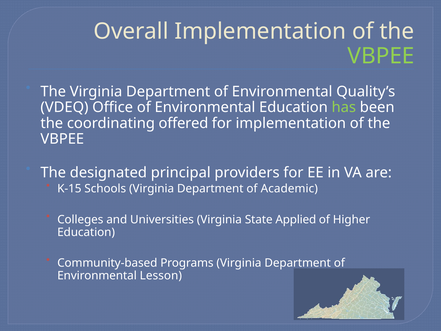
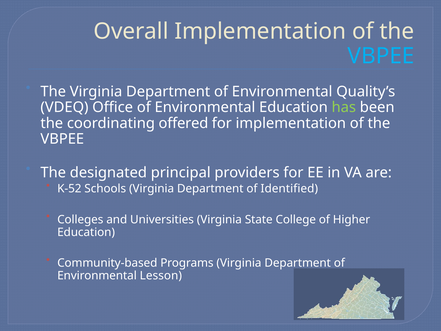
VBPEE colour: light green -> light blue (381, 56)
K-15: K-15 -> K-52 (69, 189)
Academic: Academic -> Identified (289, 189)
Applied: Applied -> College (296, 219)
